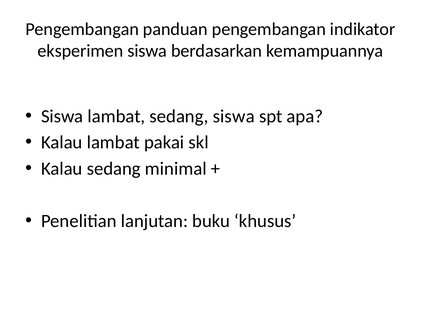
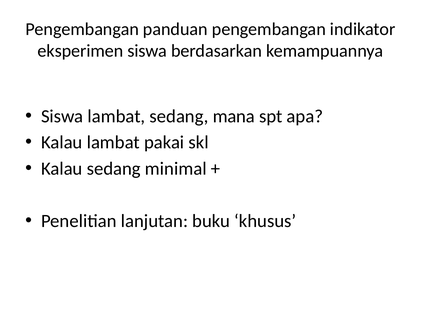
sedang siswa: siswa -> mana (234, 117)
